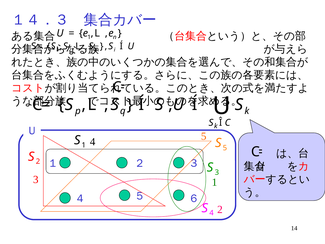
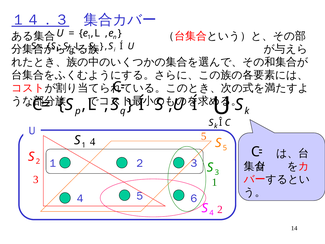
１４．３ underline: none -> present (40, 20)
